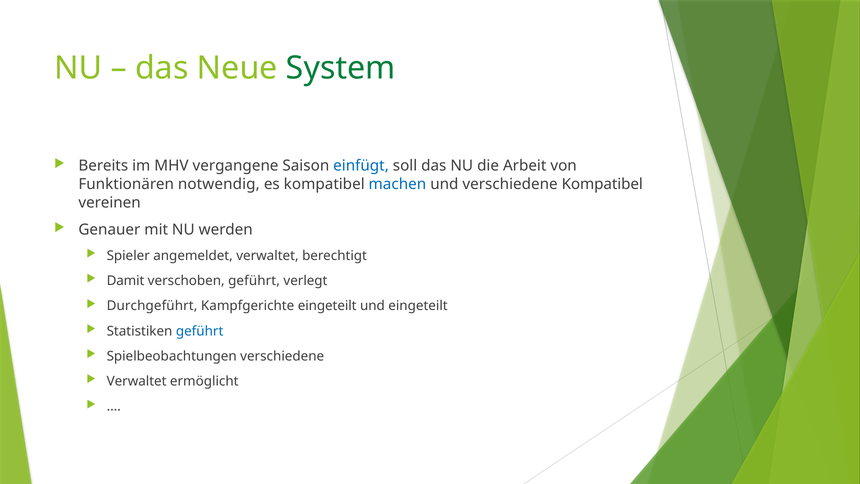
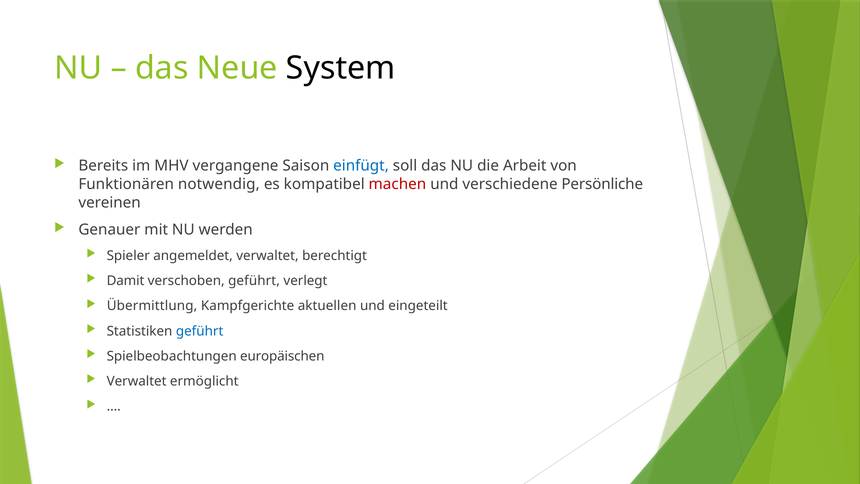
System colour: green -> black (341, 68)
machen colour: blue -> red (397, 184)
verschiedene Kompatibel: Kompatibel -> Persönliche (602, 184)
Durchgeführt: Durchgeführt -> Übermittlung (152, 306)
Kampfgerichte eingeteilt: eingeteilt -> aktuellen (327, 306)
Spielbeobachtungen verschiedene: verschiedene -> europäischen (282, 356)
